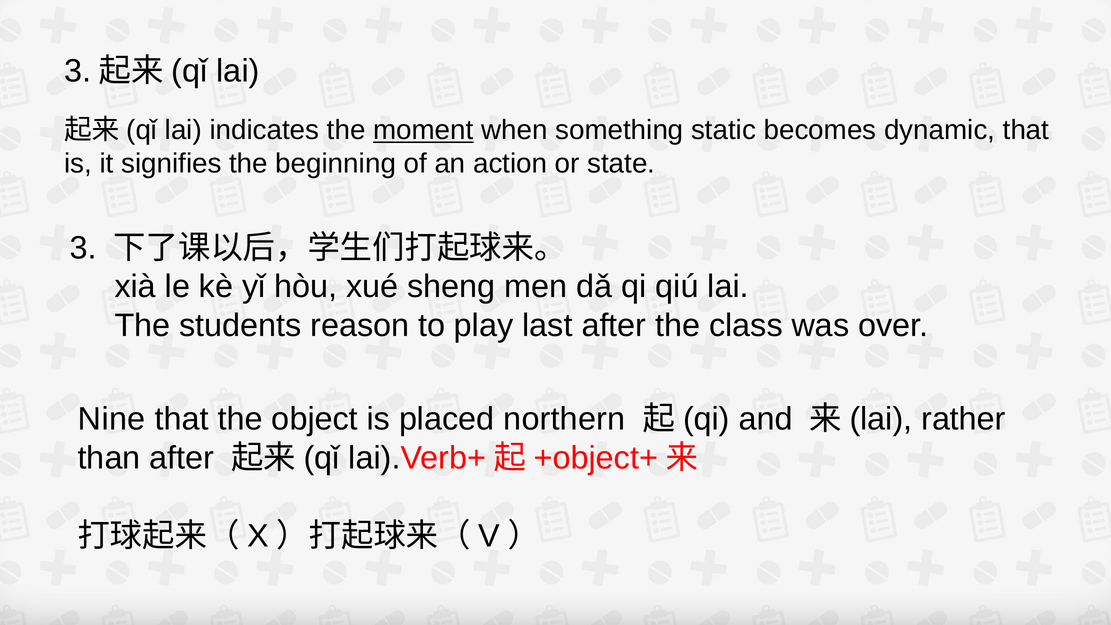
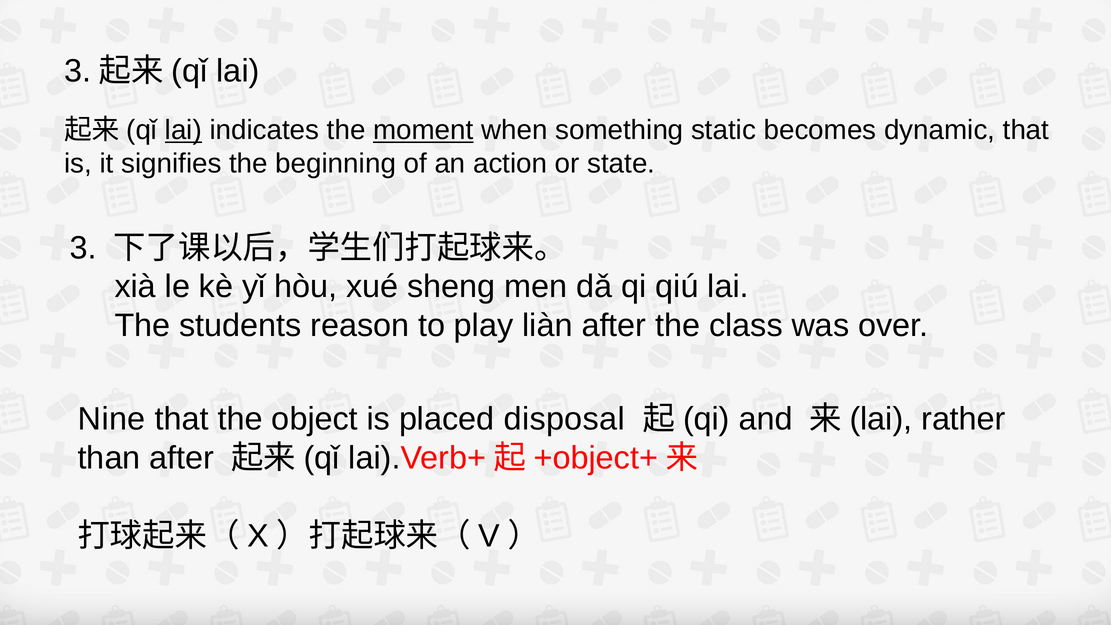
lai underline: none -> present (183, 130)
last: last -> liàn (547, 326)
northern: northern -> disposal (564, 419)
